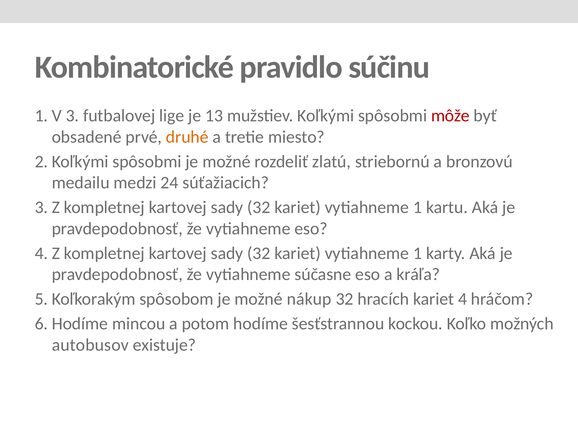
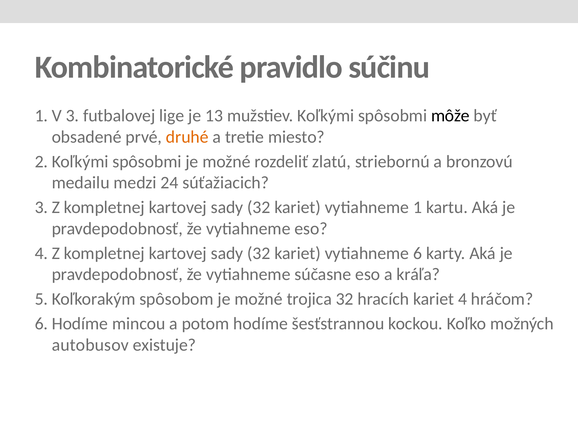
môže colour: red -> black (450, 116)
1: 1 -> 6 (418, 254)
nákup: nákup -> trojica (309, 299)
